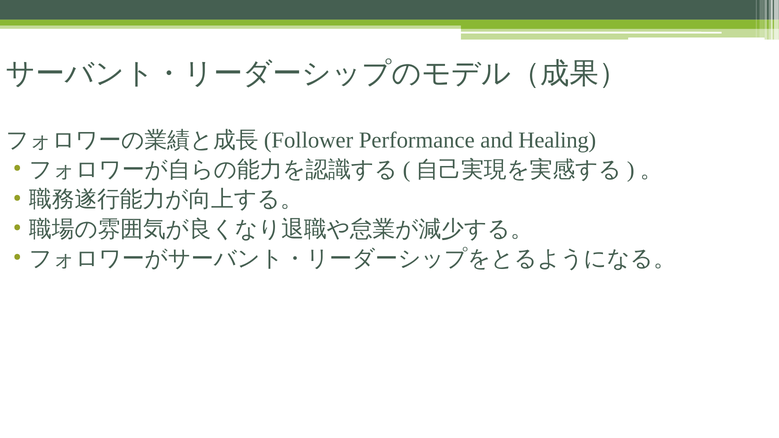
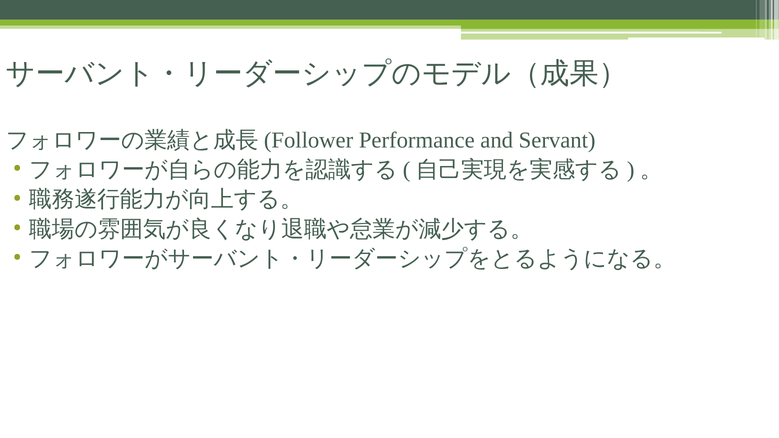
Healing: Healing -> Servant (557, 140)
